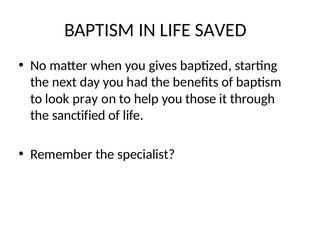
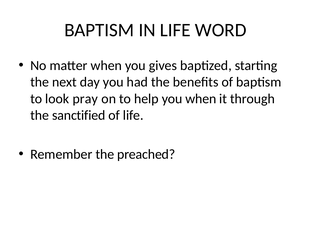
SAVED: SAVED -> WORD (221, 30)
you those: those -> when (201, 98)
specialist: specialist -> preached (146, 154)
